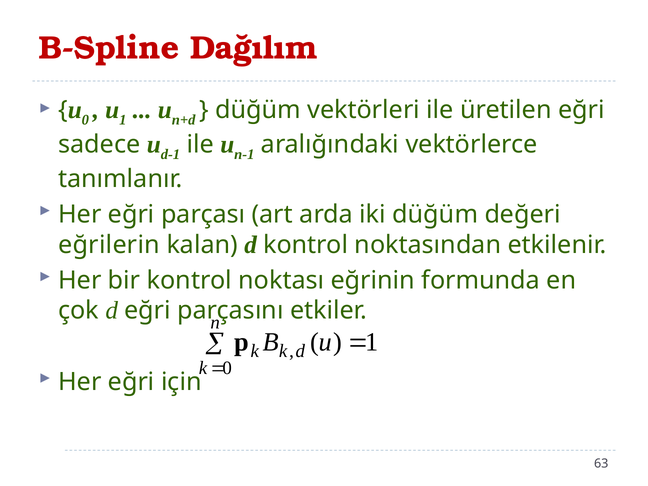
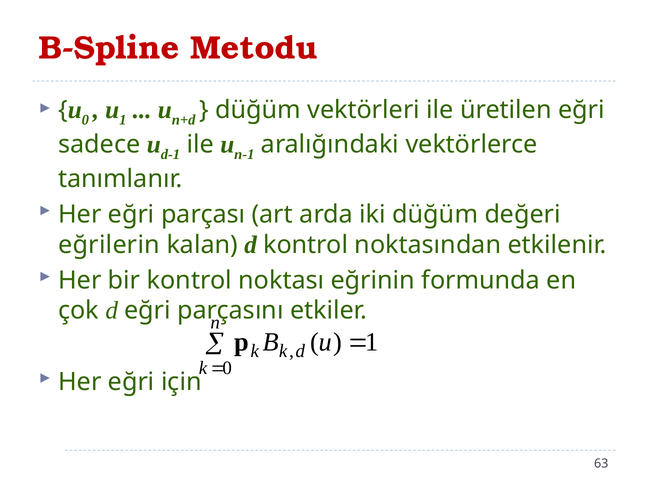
Dağılım: Dağılım -> Metodu (254, 48)
